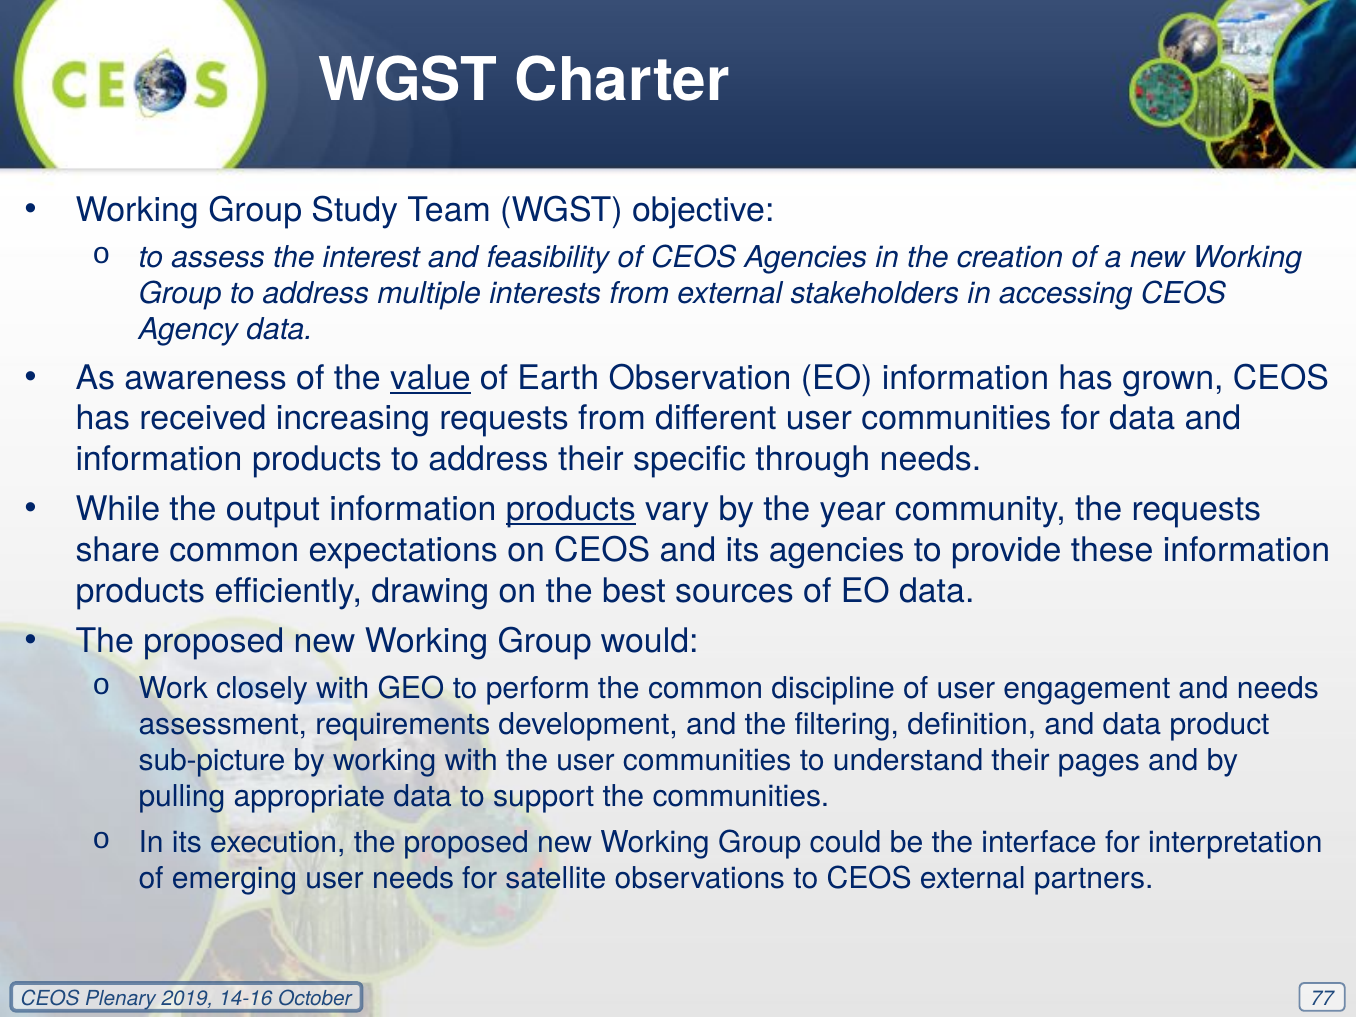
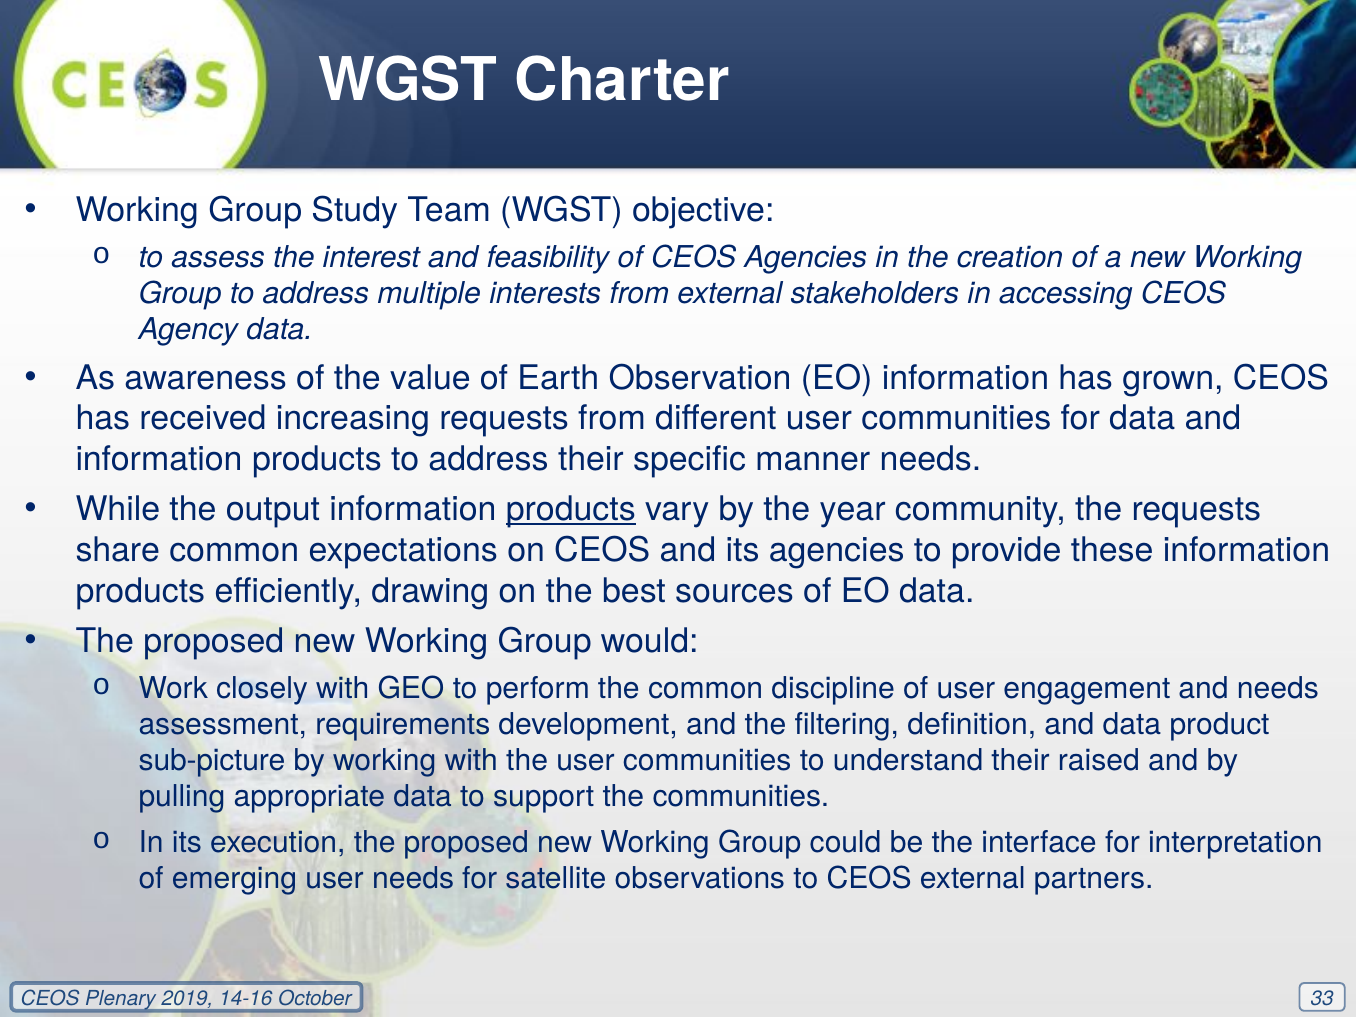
value underline: present -> none (430, 378)
through: through -> manner (813, 459)
pages: pages -> raised (1099, 761)
77: 77 -> 33 (1322, 998)
